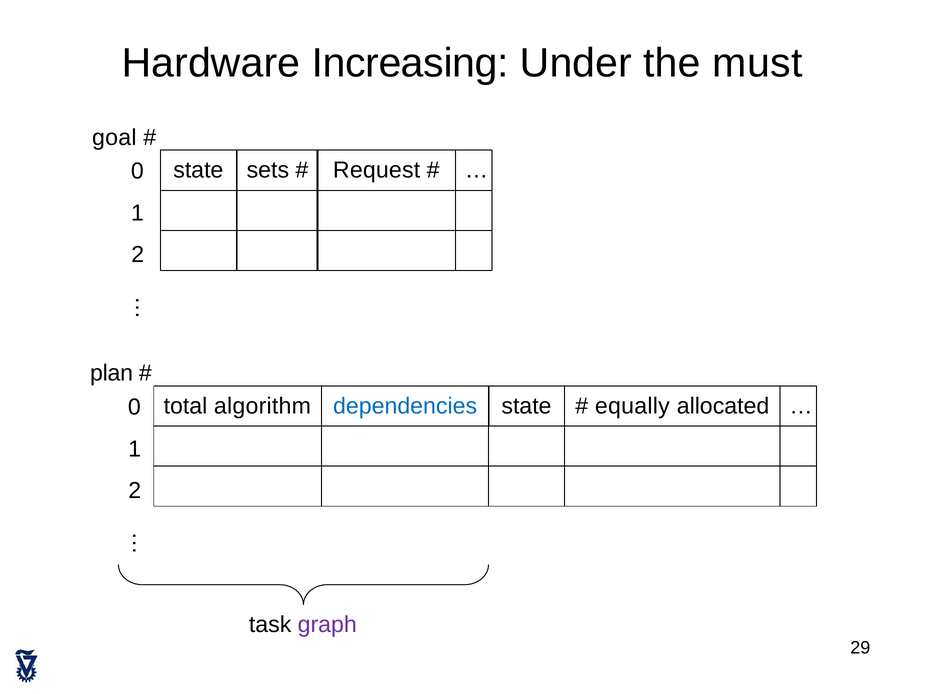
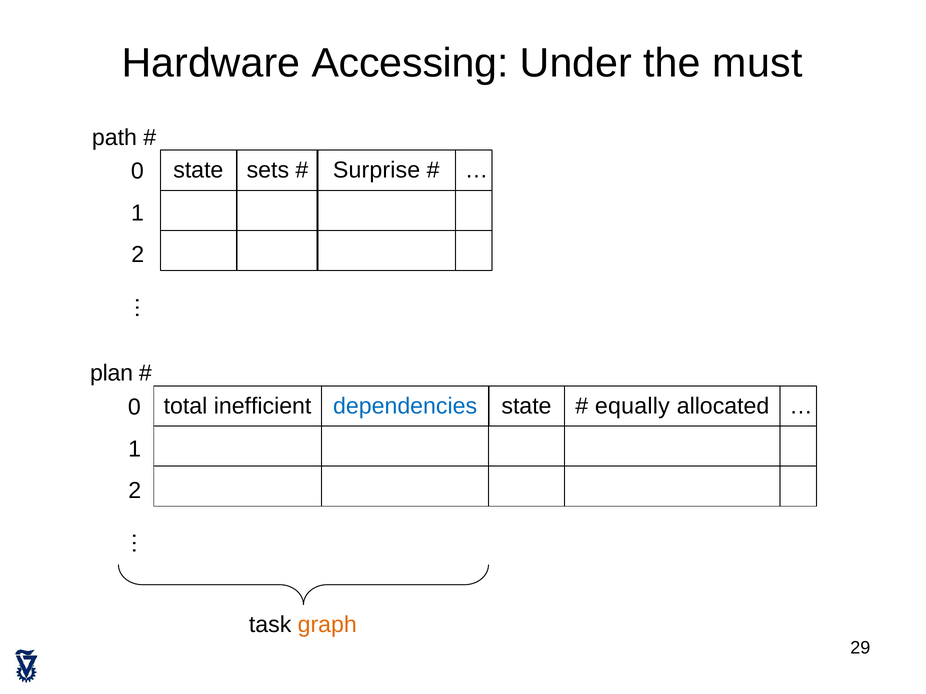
Increasing: Increasing -> Accessing (410, 63)
goal: goal -> path (114, 138)
Request: Request -> Surprise (377, 170)
algorithm: algorithm -> inefficient (263, 407)
graph colour: purple -> orange (327, 625)
